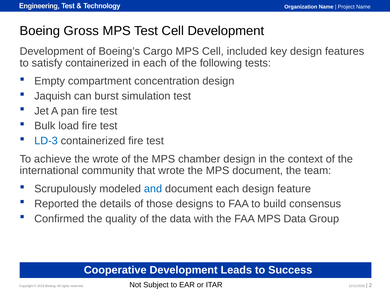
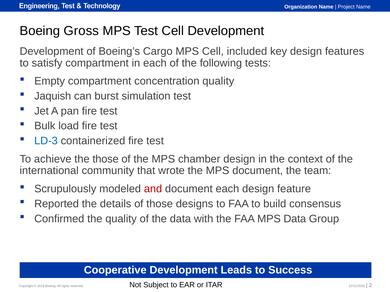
satisfy containerized: containerized -> compartment (97, 63)
concentration design: design -> quality (218, 81)
the wrote: wrote -> those (106, 159)
and colour: blue -> red (153, 189)
